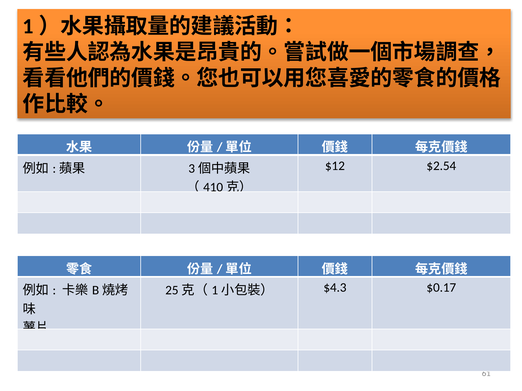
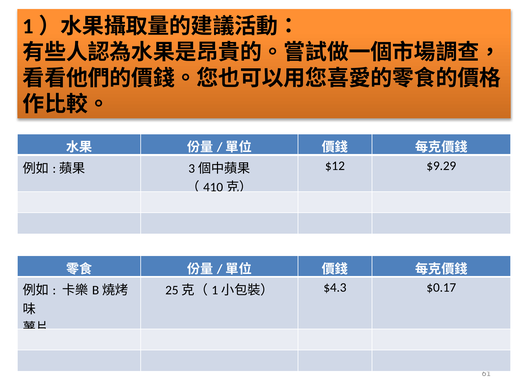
$2.54: $2.54 -> $9.29 (441, 166)
